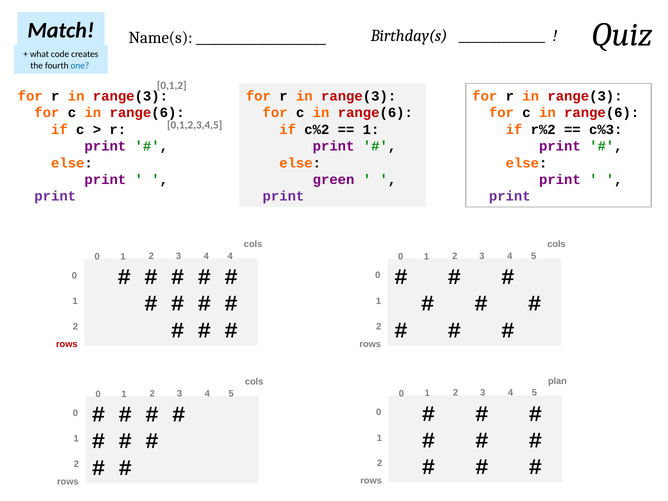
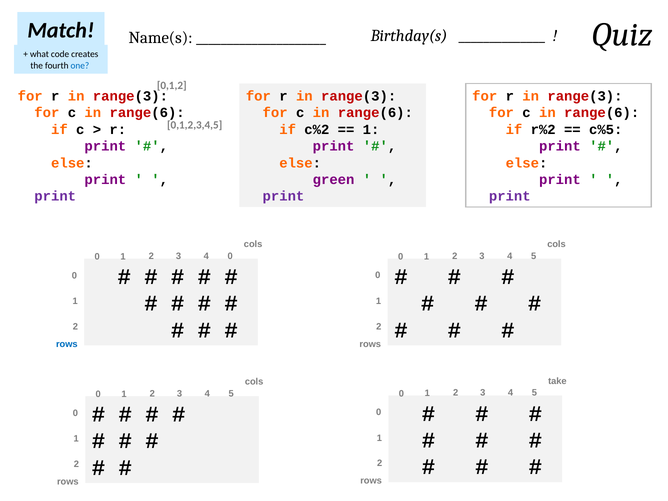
c%3: c%3 -> c%5 (606, 130)
4 4: 4 -> 0 (230, 256)
rows colour: red -> blue (67, 344)
plan: plan -> take (557, 381)
